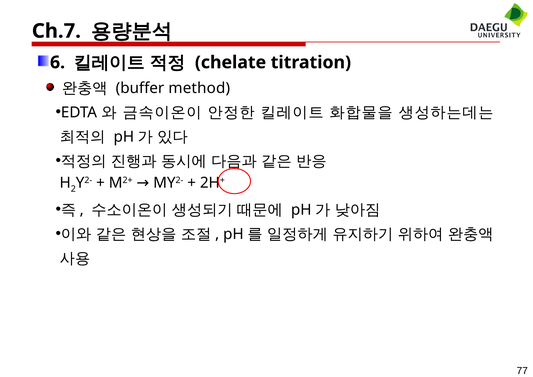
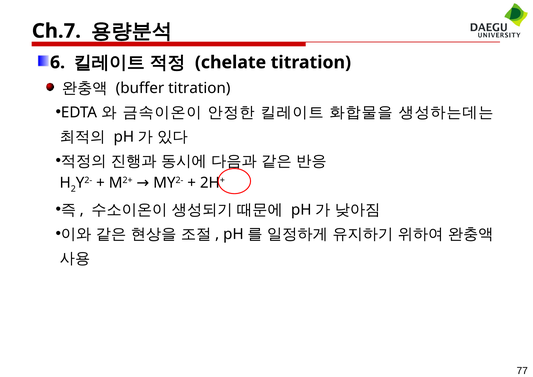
buffer method: method -> titration (199, 88)
